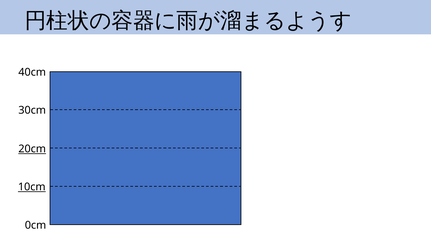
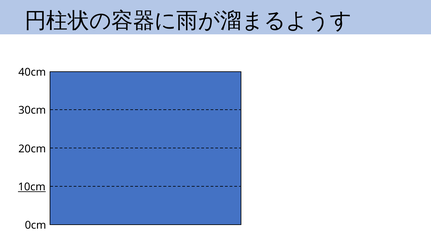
20cm underline: present -> none (32, 149)
